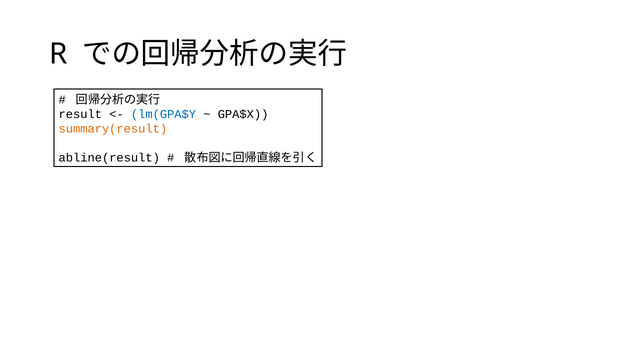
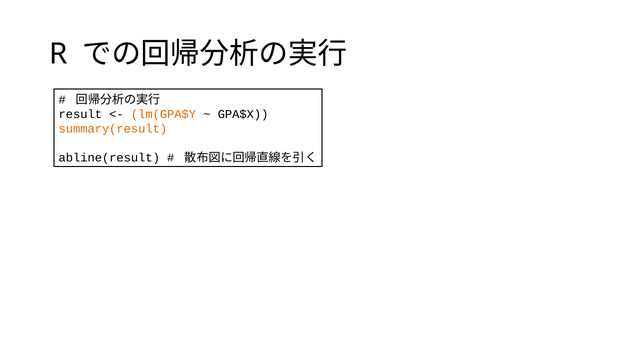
lm(GPA$Y colour: blue -> orange (163, 114)
